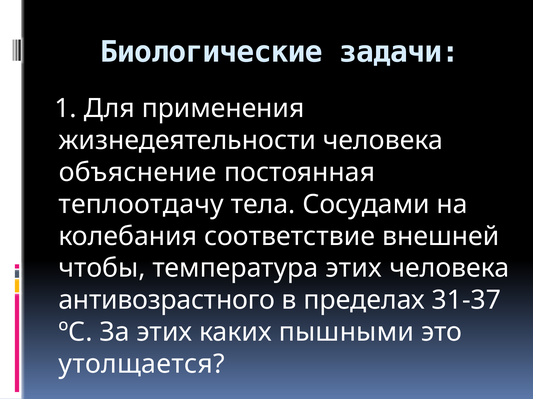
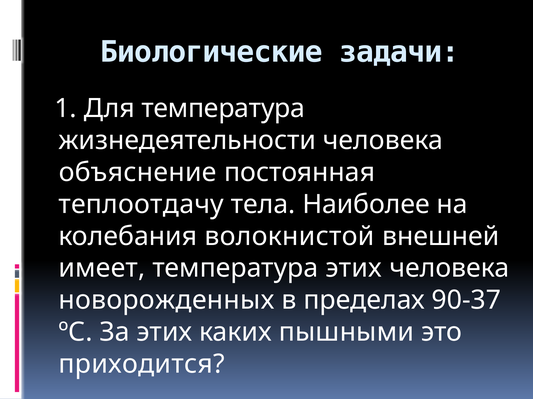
Для применения: применения -> температура (223, 109)
Сосудами: Сосудами -> Наиболее (366, 205)
соответствие: соответствие -> волокнистой (289, 237)
чтобы: чтобы -> имеет (102, 269)
антивозрастного: антивозрастного -> новорожденных (166, 301)
31-37: 31-37 -> 90-37 (466, 301)
утолщается: утолщается -> приходится (142, 365)
